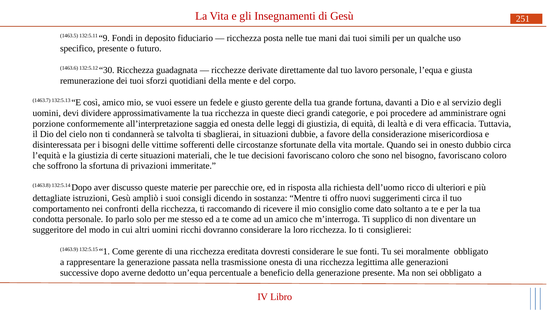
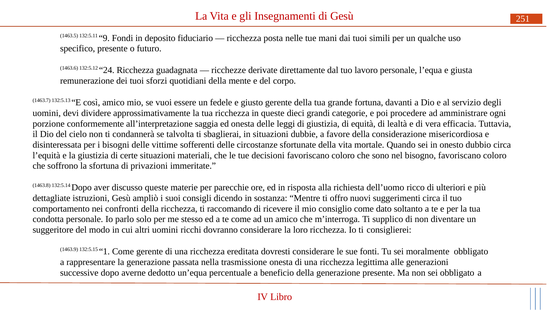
30: 30 -> 24 (107, 70)
